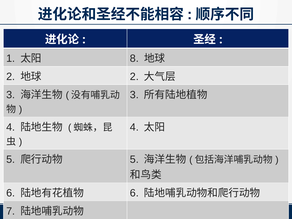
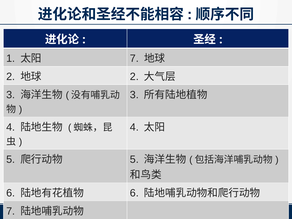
8: 8 -> 7 (134, 58)
